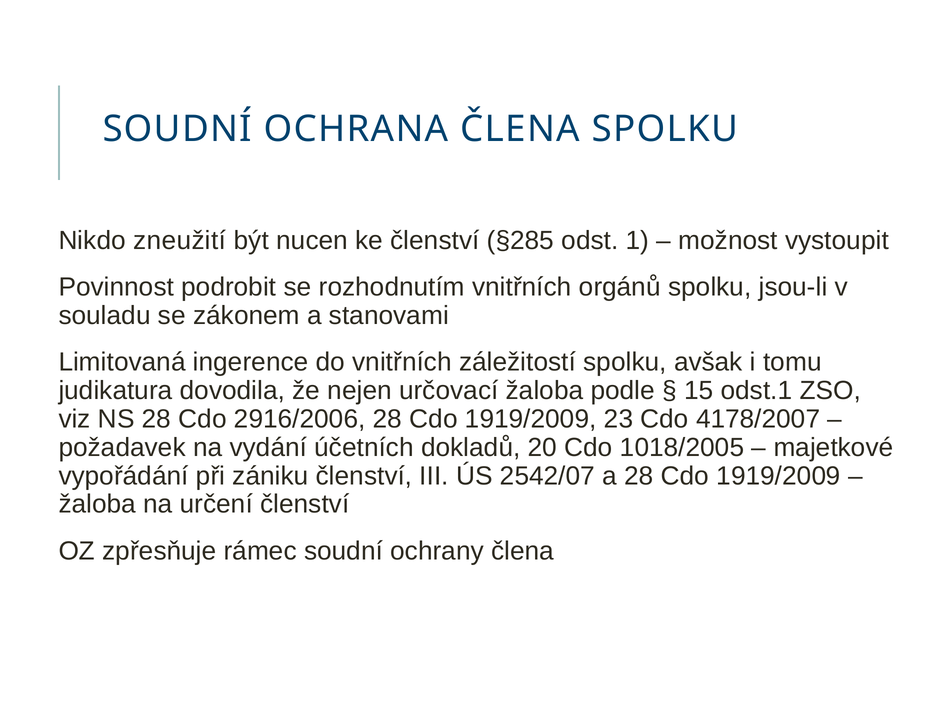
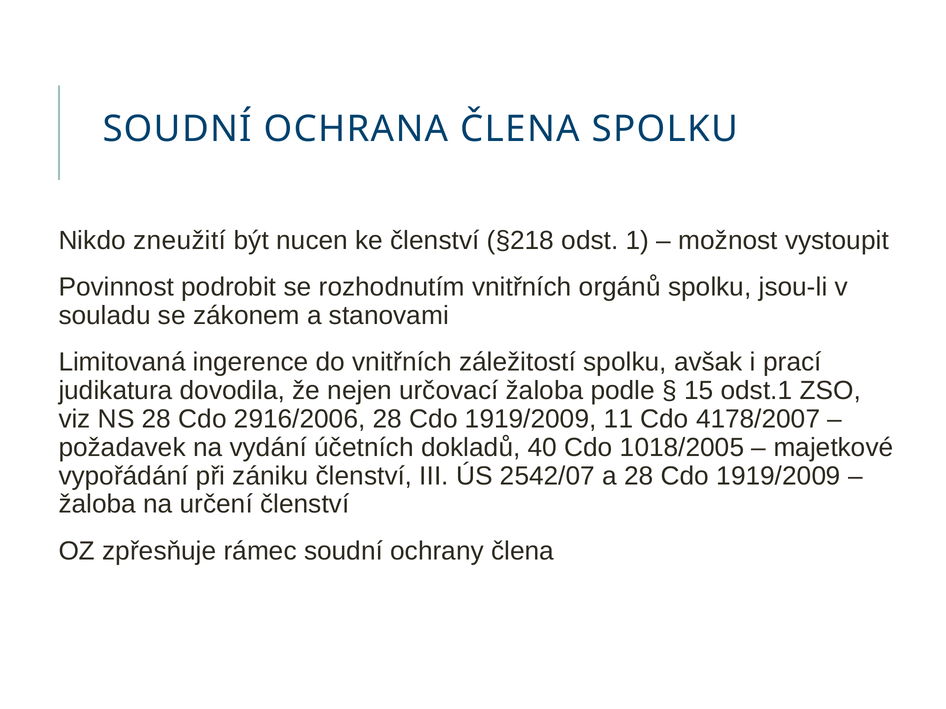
§285: §285 -> §218 (520, 241)
tomu: tomu -> prací (792, 363)
23: 23 -> 11 (619, 419)
20: 20 -> 40 (542, 448)
